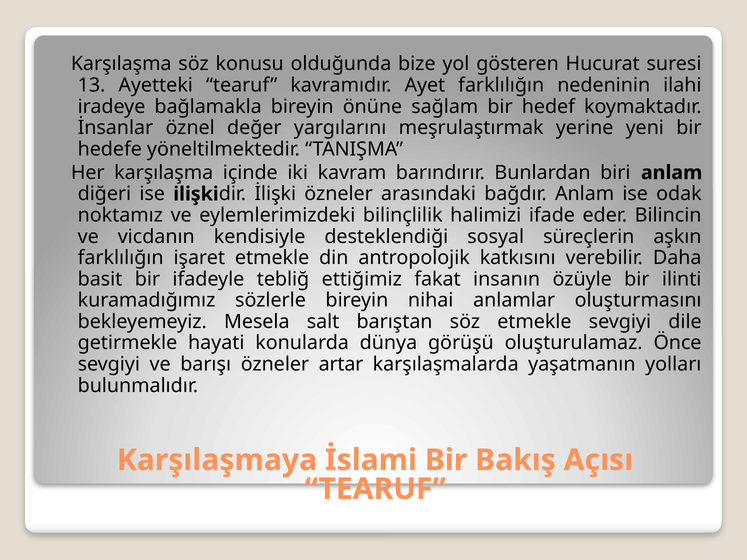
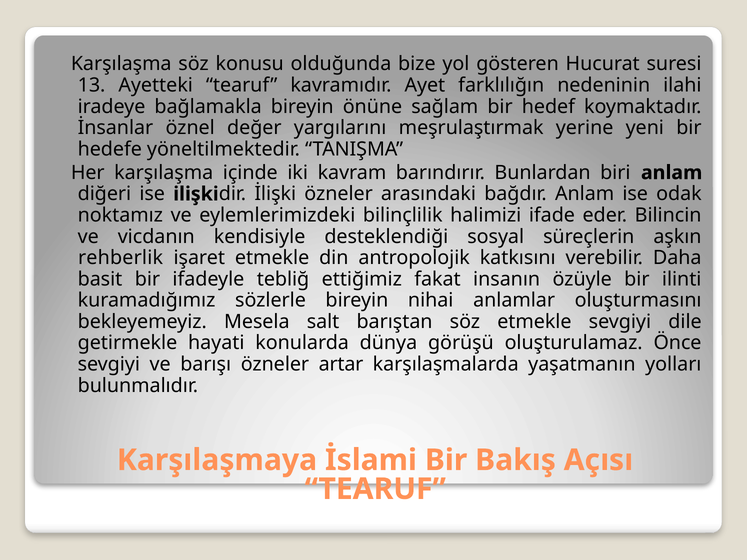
farklılığın: farklılığın -> rehberlik (121, 258)
